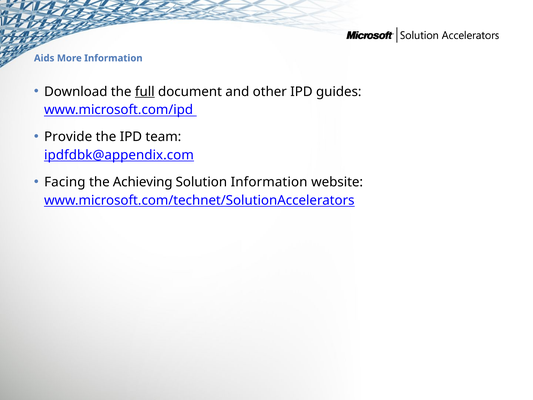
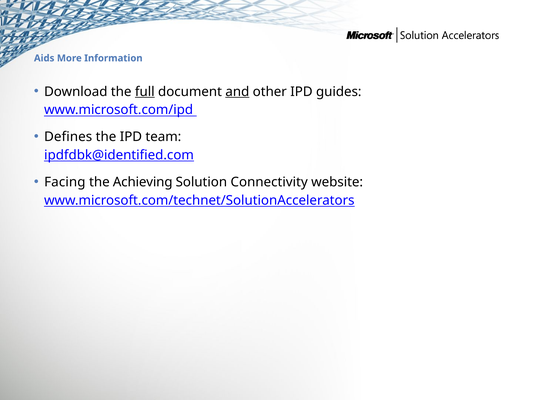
and underline: none -> present (237, 92)
Provide: Provide -> Defines (68, 137)
ipdfdbk@appendix.com: ipdfdbk@appendix.com -> ipdfdbk@identified.com (119, 155)
Solution Information: Information -> Connectivity (269, 182)
